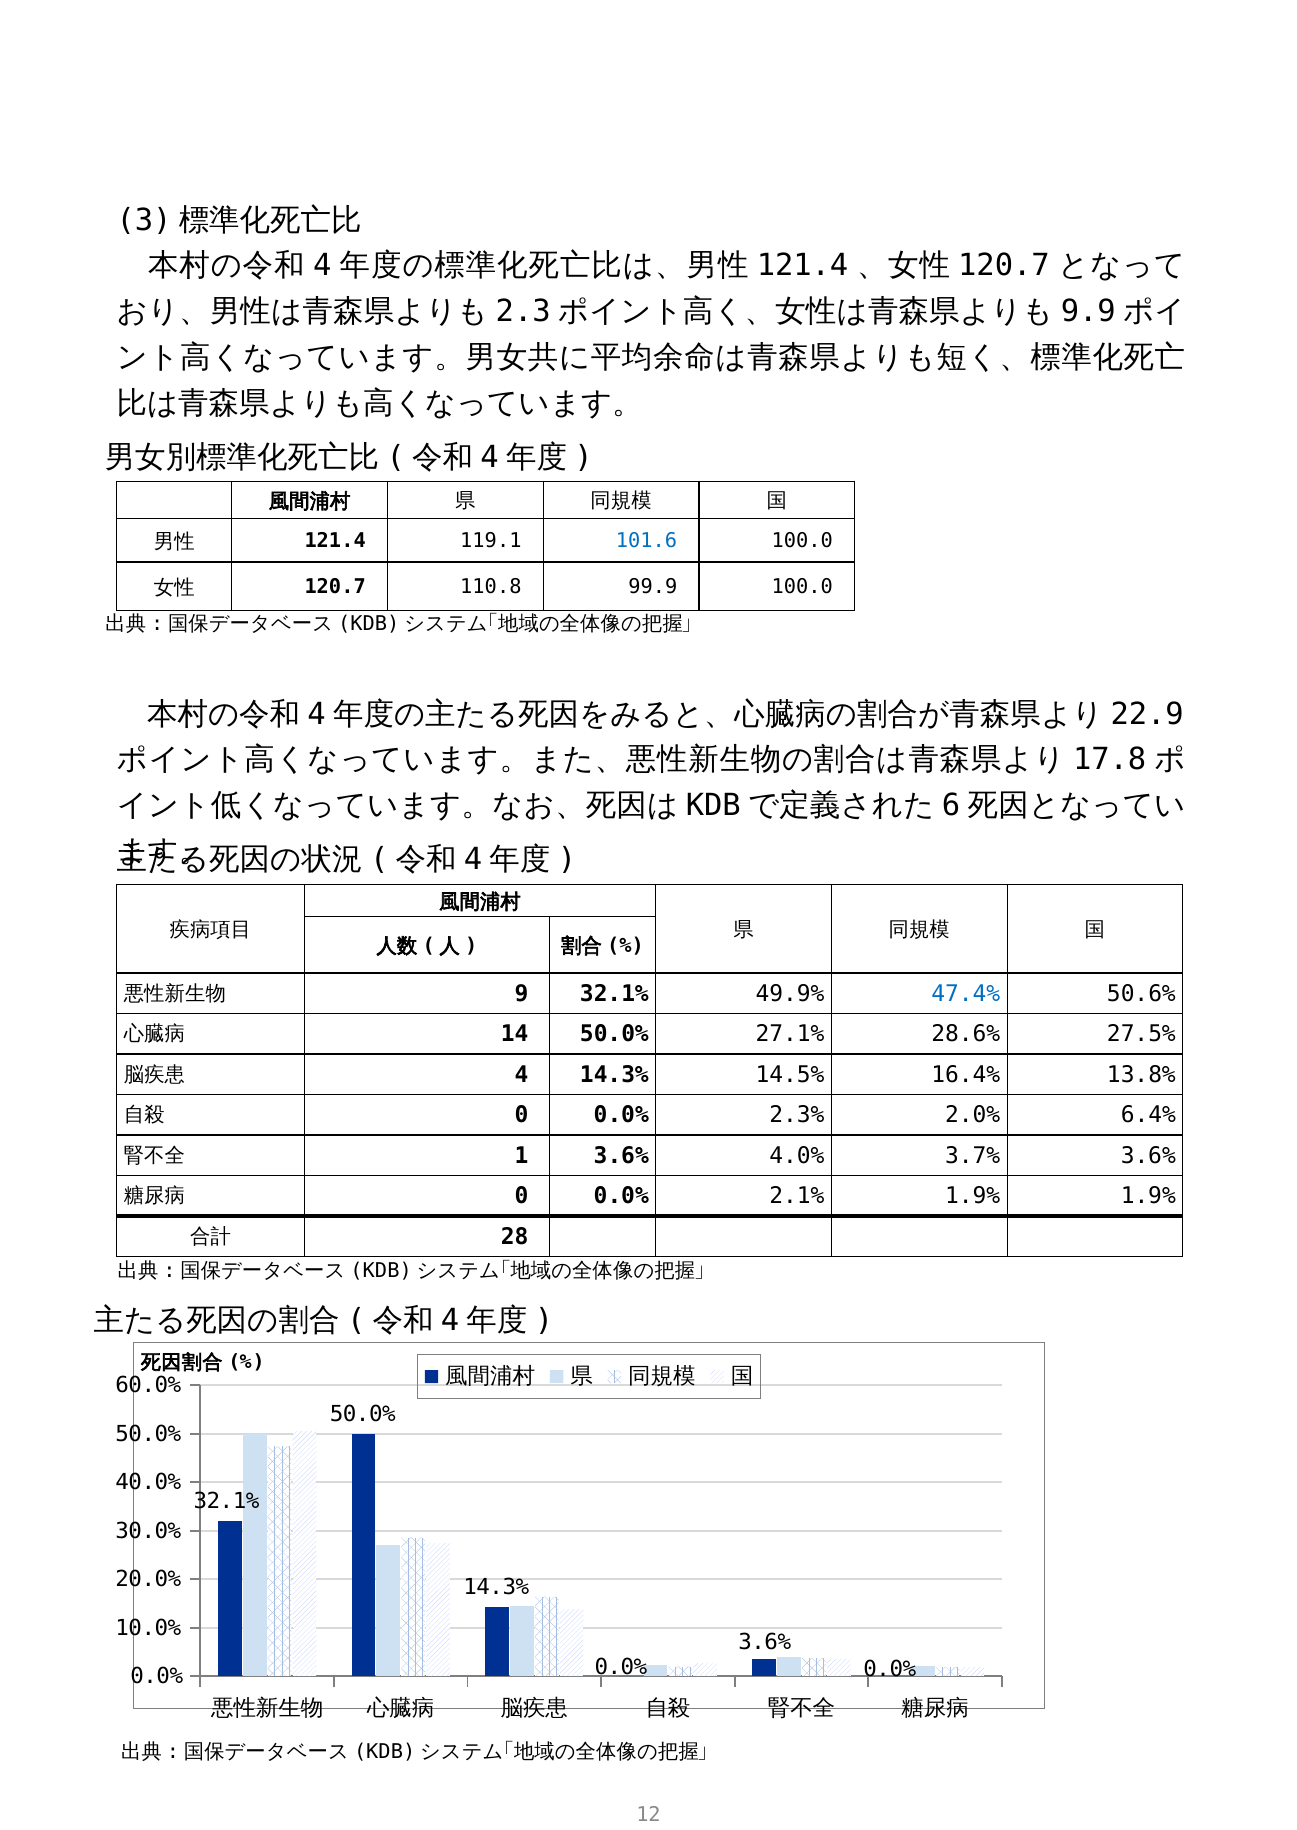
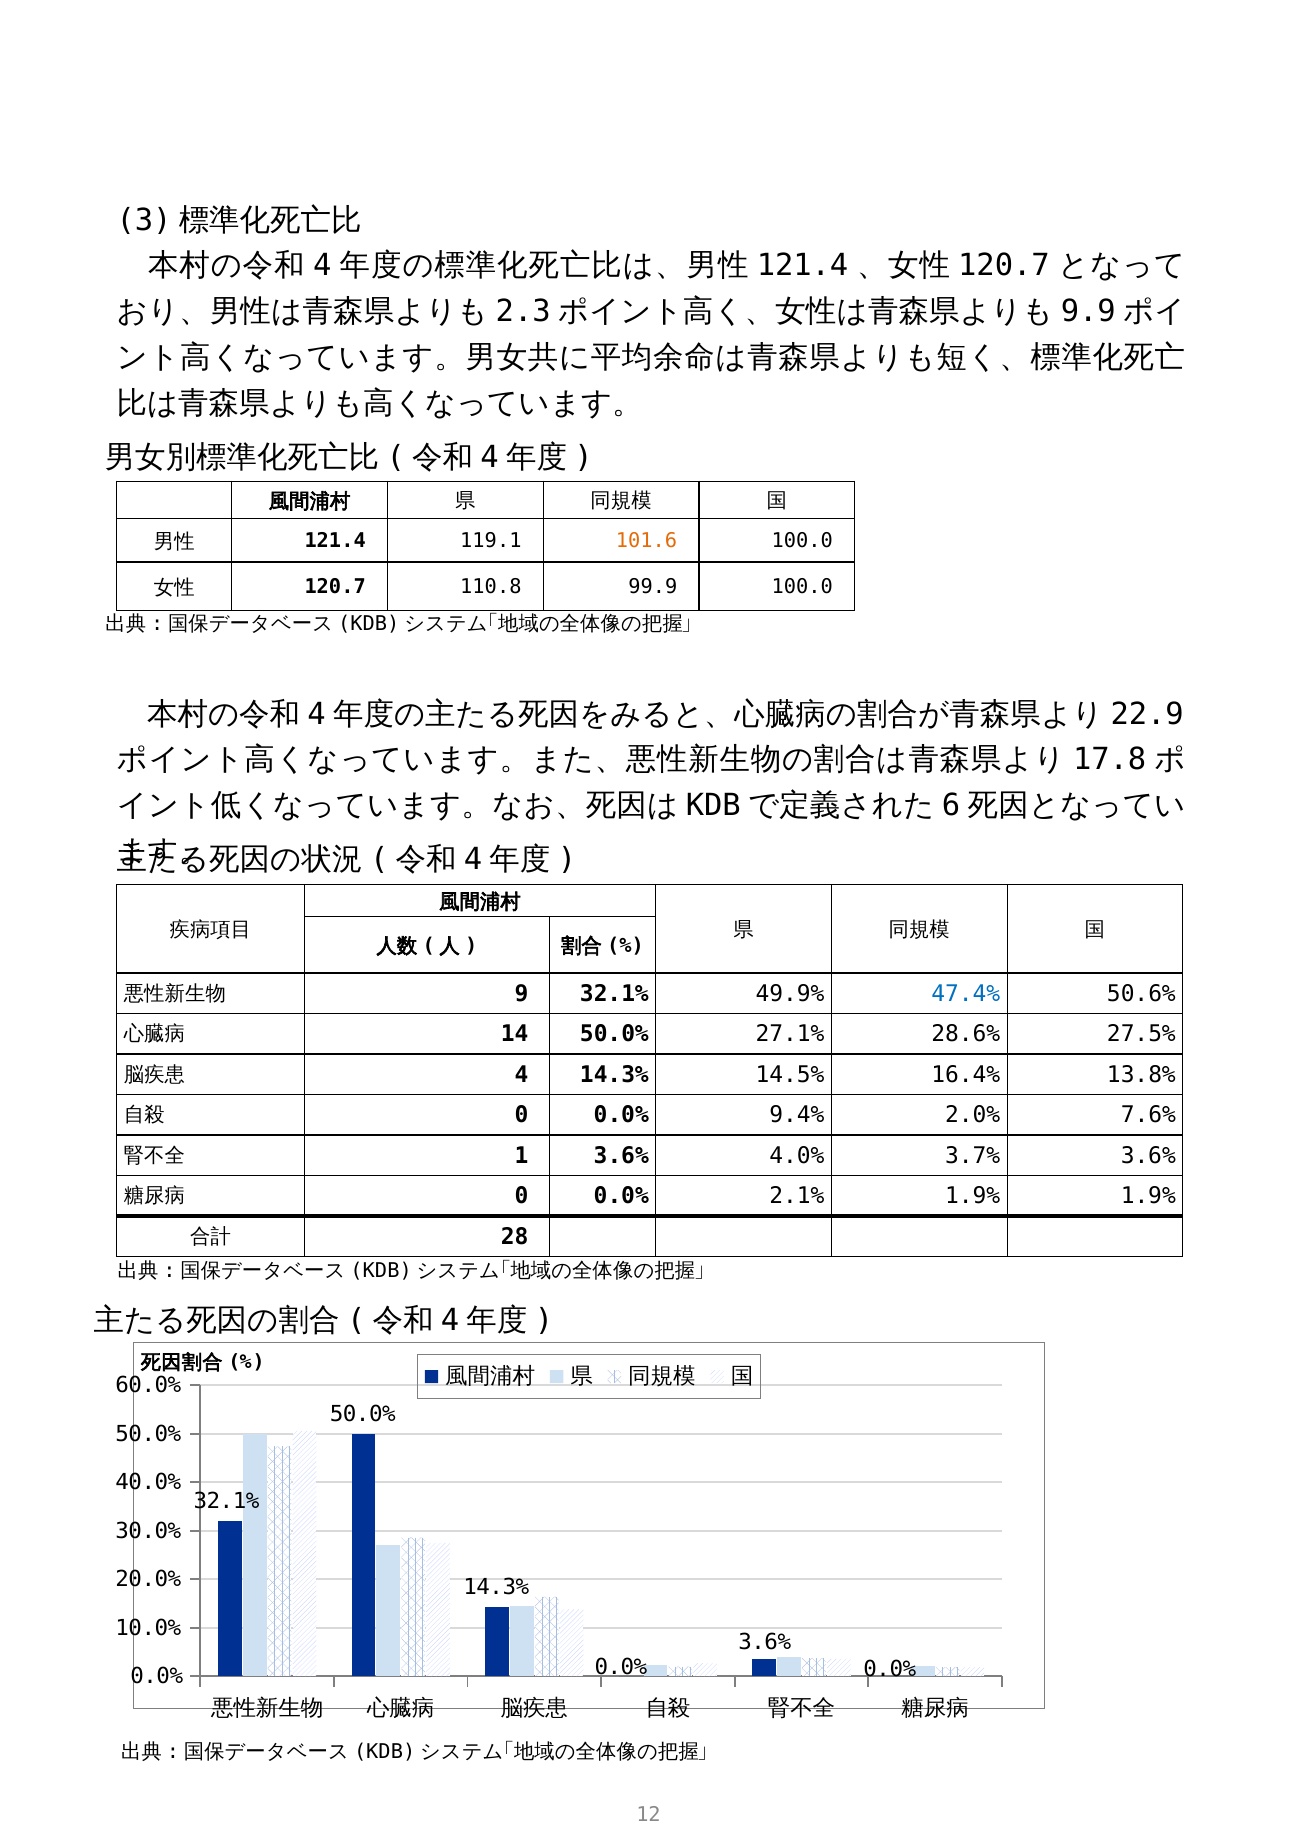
101.6 colour: blue -> orange (647, 541)
2.3%: 2.3% -> 9.4% (797, 1115)
6.4%: 6.4% -> 7.6% (1148, 1115)
